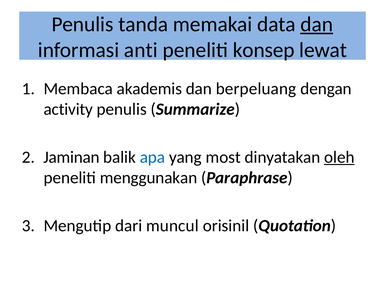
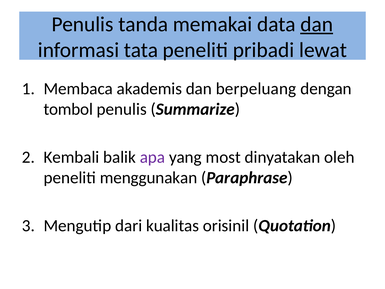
anti: anti -> tata (141, 50)
konsep: konsep -> pribadi (264, 50)
activity: activity -> tombol (68, 109)
Jaminan: Jaminan -> Kembali (71, 157)
apa colour: blue -> purple (152, 157)
oleh underline: present -> none (339, 157)
muncul: muncul -> kualitas (173, 226)
